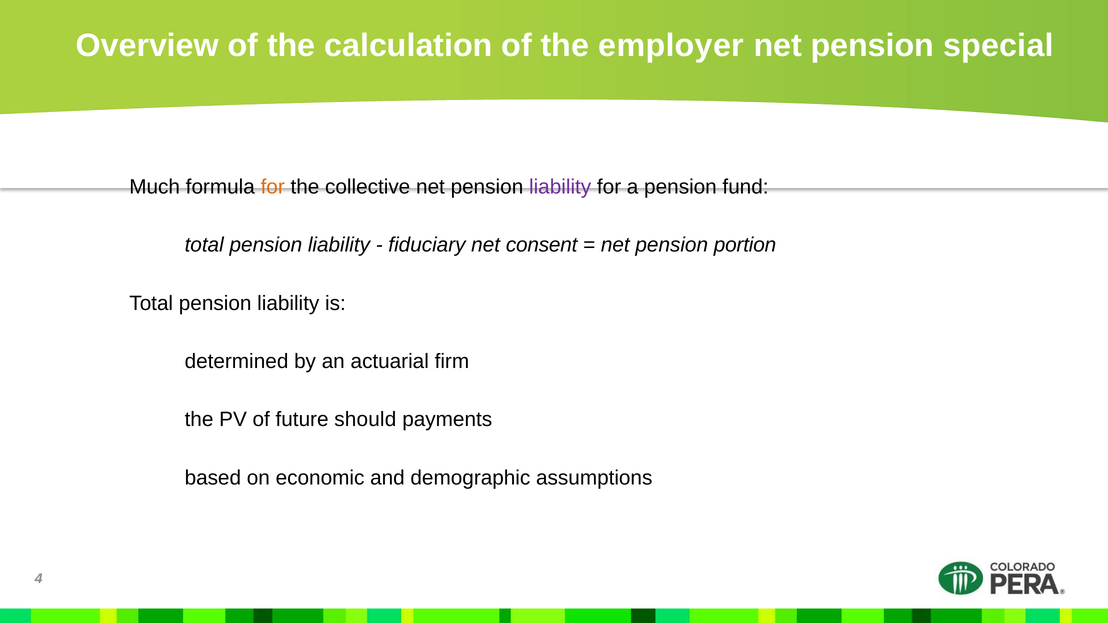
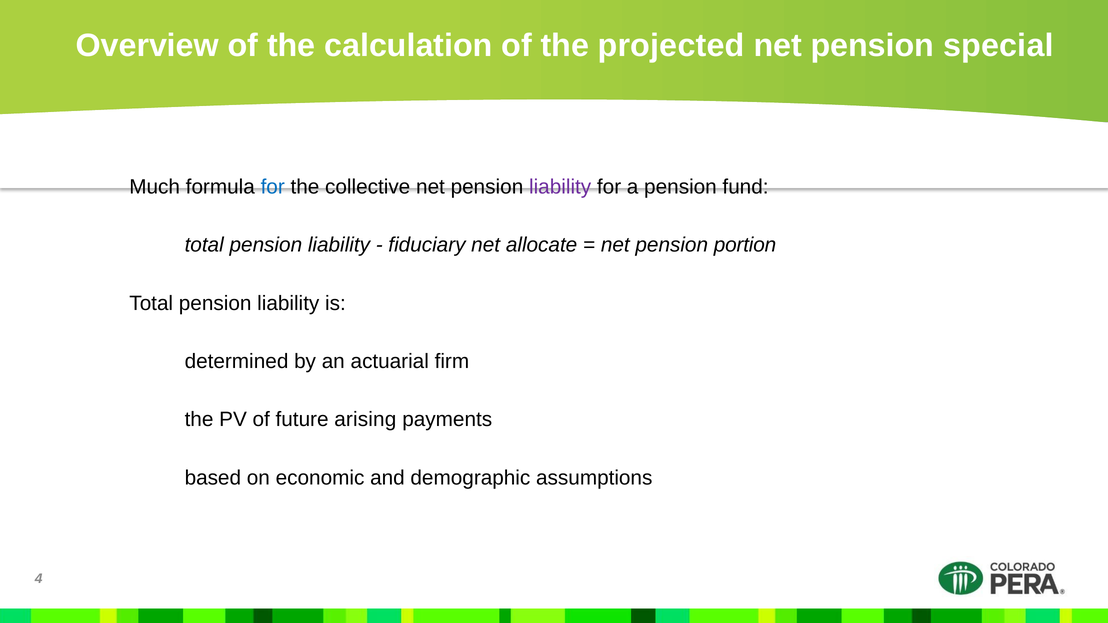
employer: employer -> projected (671, 46)
for colour: orange -> blue (273, 187)
consent: consent -> allocate (542, 245)
should: should -> arising (365, 419)
